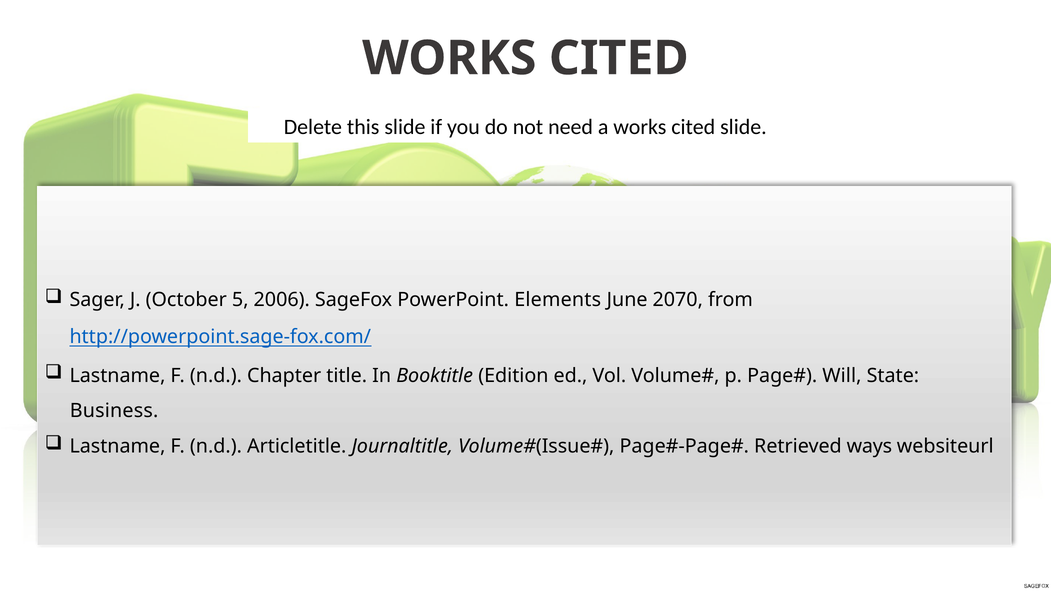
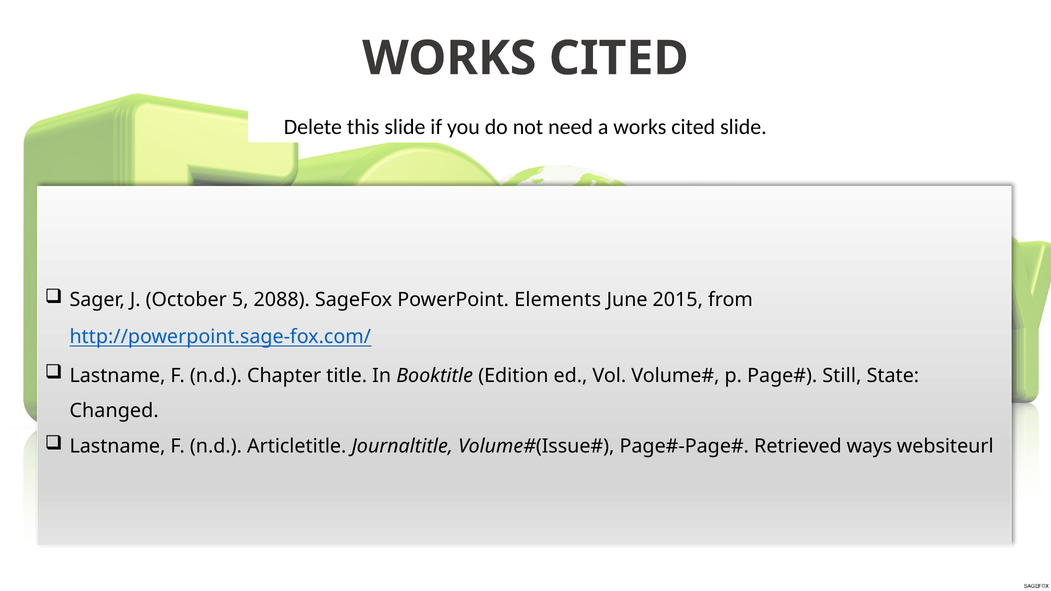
2006: 2006 -> 2088 (282, 300)
2070: 2070 -> 2015 (678, 300)
Will: Will -> Still (842, 376)
Business: Business -> Changed (114, 411)
